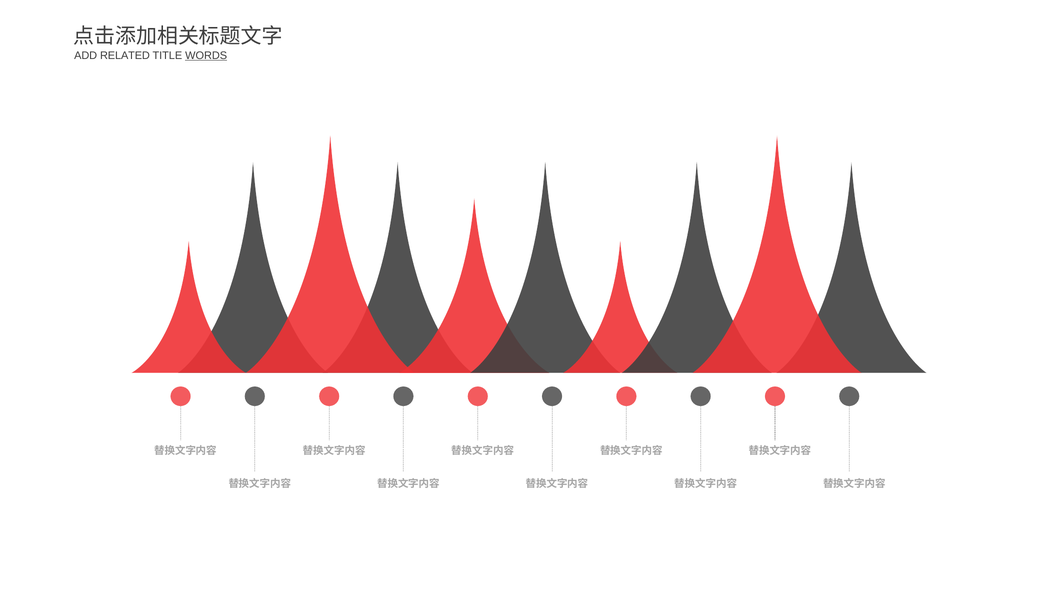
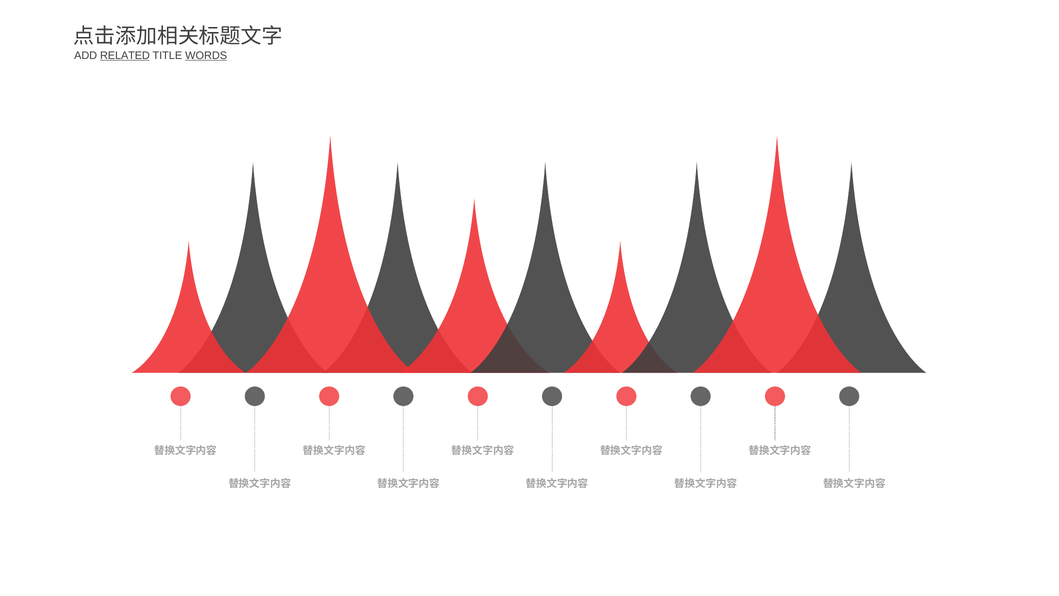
RELATED underline: none -> present (125, 56)
